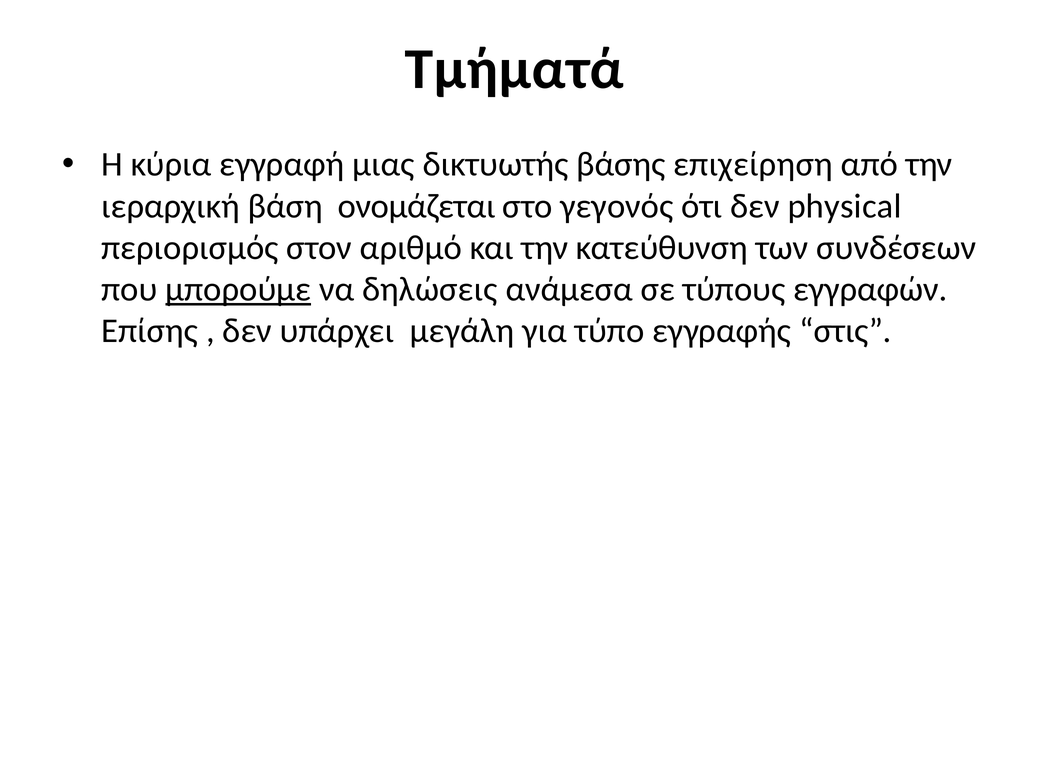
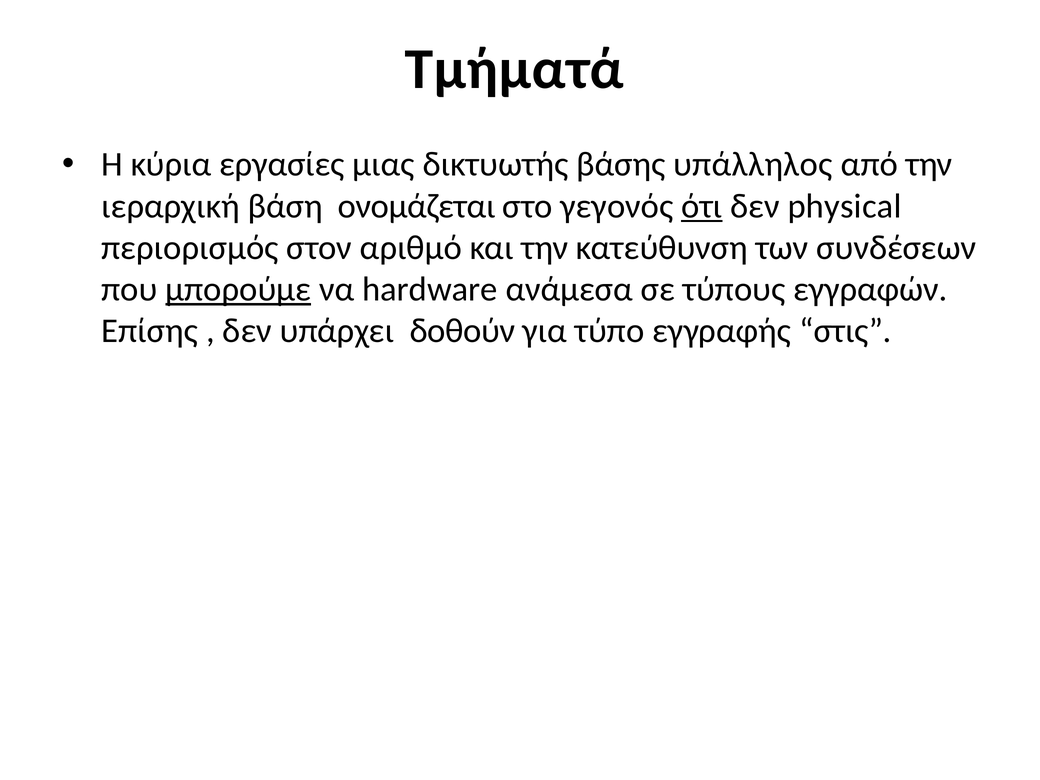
εγγραφή: εγγραφή -> εργασίες (282, 165)
επιχείρηση: επιχείρηση -> υπάλληλος (753, 165)
ότι underline: none -> present (702, 206)
δηλώσεις: δηλώσεις -> hardware (430, 289)
μεγάλη: μεγάλη -> δοθούν (462, 331)
